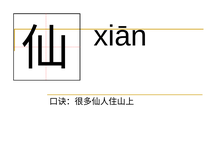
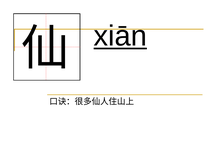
xiān underline: none -> present (120, 36)
